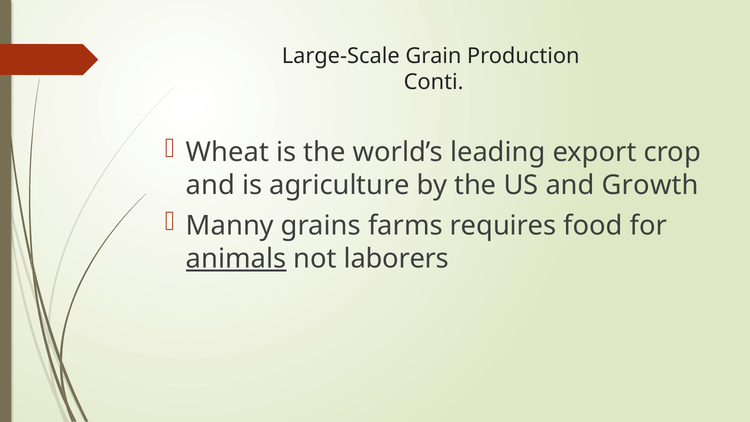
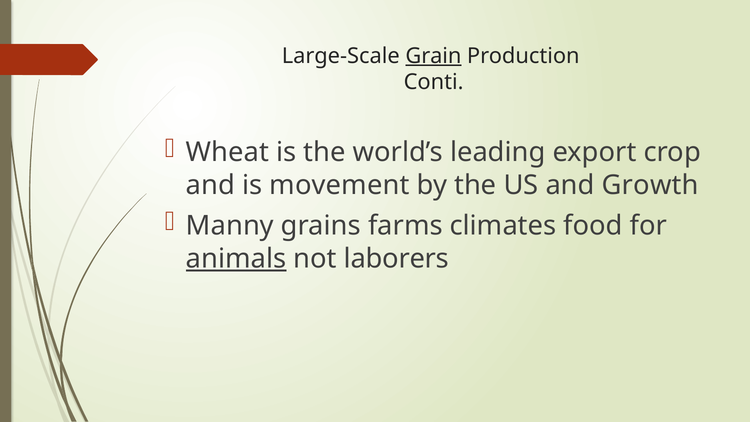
Grain underline: none -> present (433, 56)
agriculture: agriculture -> movement (339, 185)
requires: requires -> climates (503, 226)
